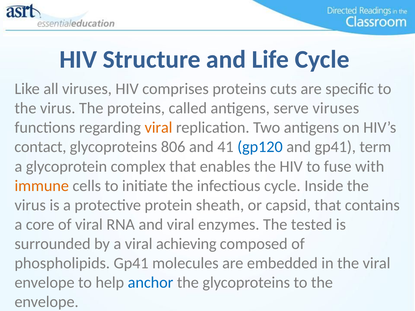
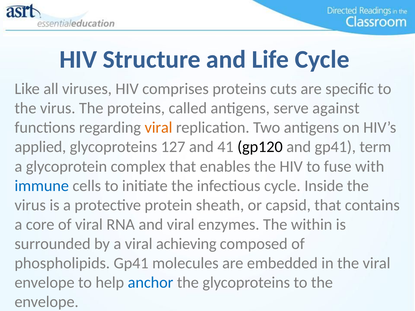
serve viruses: viruses -> against (336, 108)
contact: contact -> applied (40, 147)
806: 806 -> 127 (173, 147)
gp120 colour: blue -> black (260, 147)
immune colour: orange -> blue (42, 186)
tested: tested -> within (312, 225)
